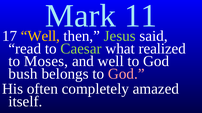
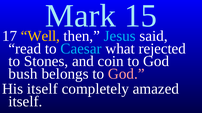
11: 11 -> 15 (141, 16)
Jesus colour: light green -> light blue (120, 36)
Caesar colour: light green -> light blue (81, 49)
realized: realized -> rejected (162, 49)
Moses: Moses -> Stones (46, 62)
and well: well -> coin (111, 62)
His often: often -> itself (42, 89)
